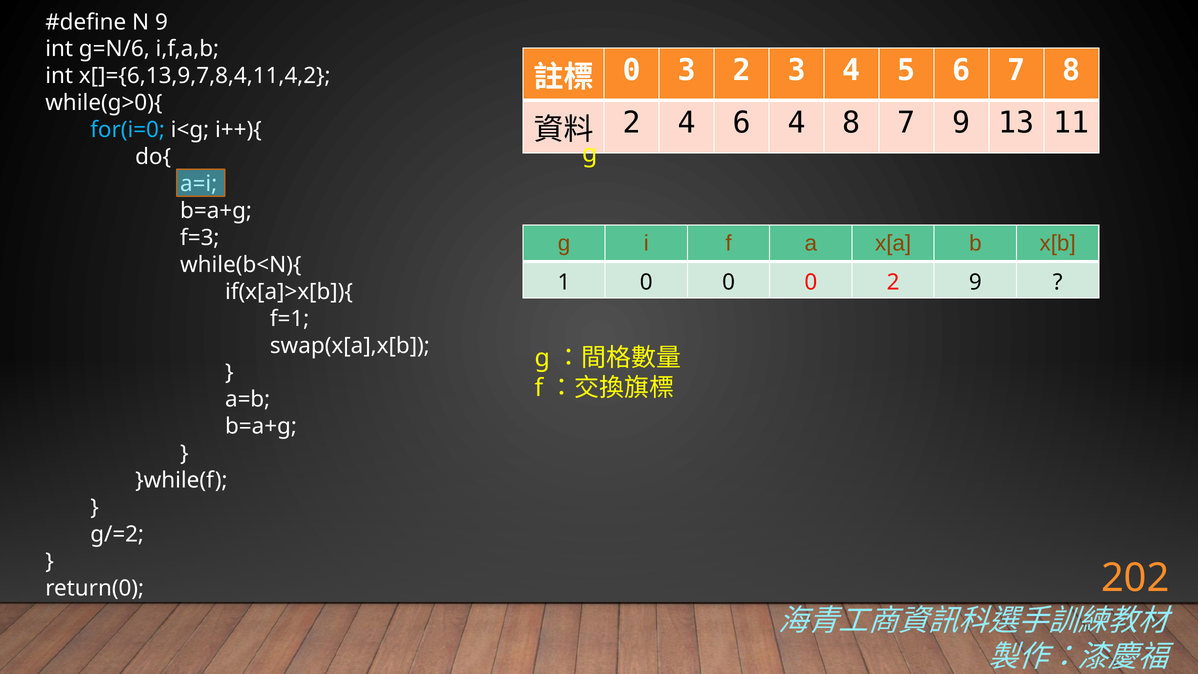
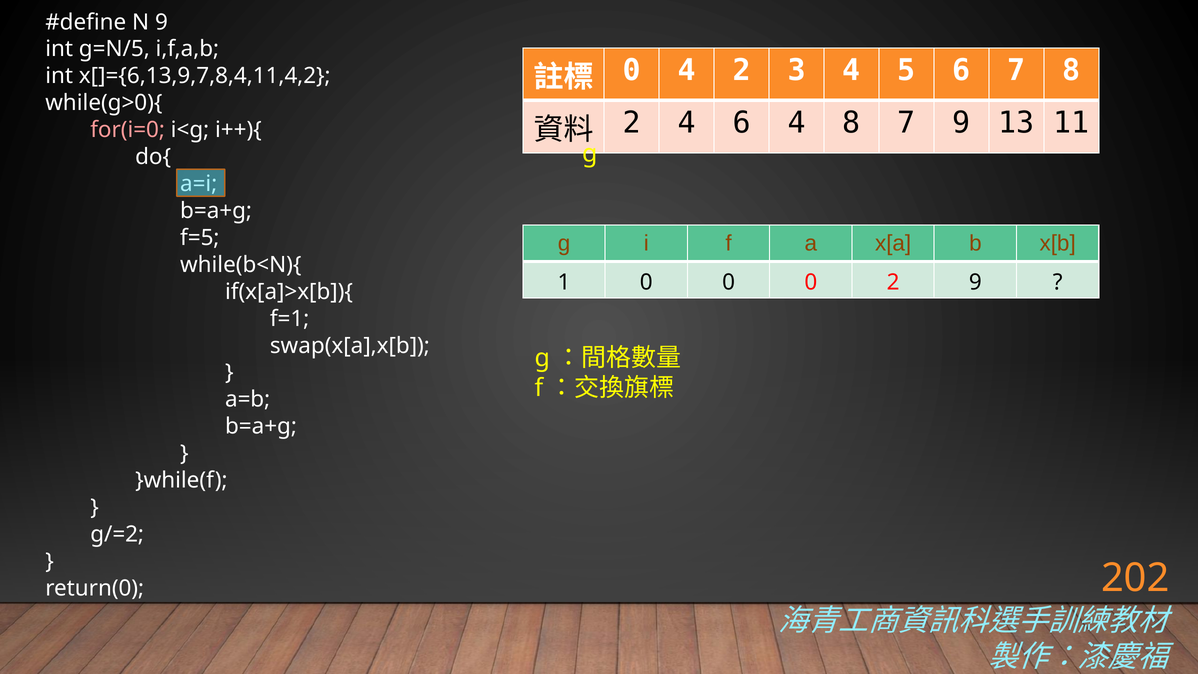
g=N/6: g=N/6 -> g=N/5 (114, 49)
0 3: 3 -> 4 (687, 70)
for(i=0 colour: light blue -> pink (128, 130)
f=3: f=3 -> f=5 (200, 238)
